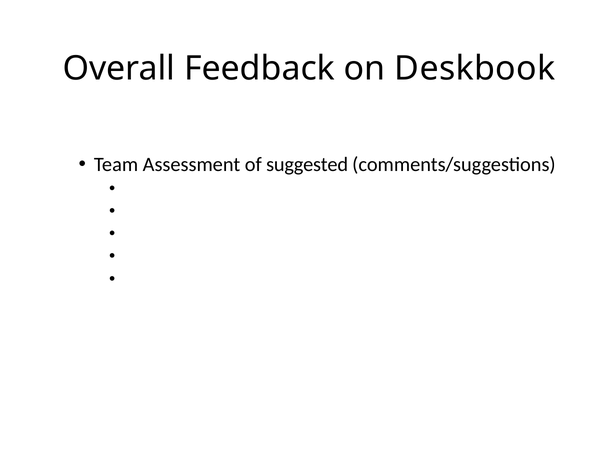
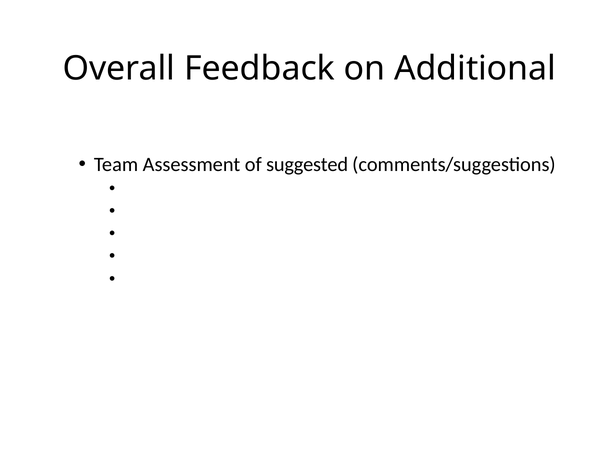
Deskbook: Deskbook -> Additional (475, 68)
